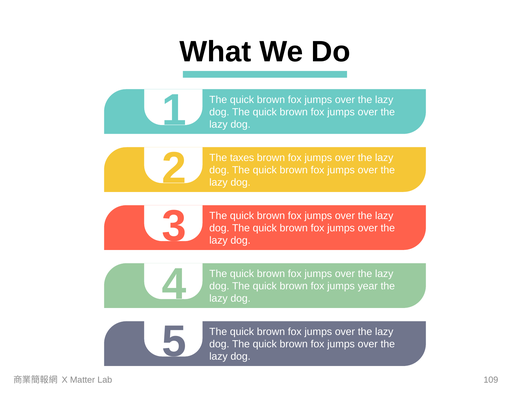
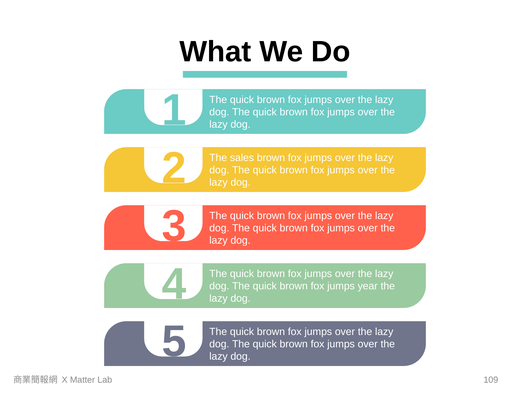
taxes: taxes -> sales (242, 157)
